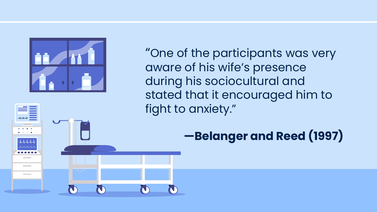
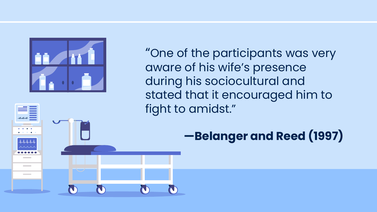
anxiety: anxiety -> amidst (212, 109)
